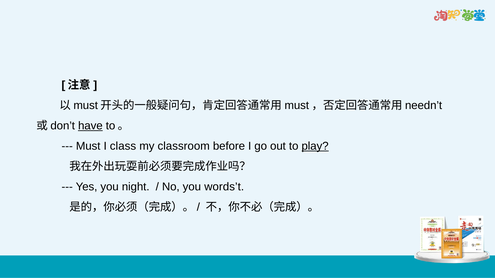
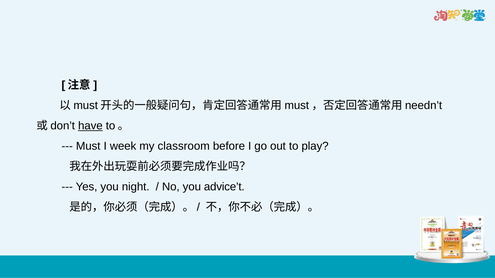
class: class -> week (123, 146)
play underline: present -> none (315, 146)
words’t: words’t -> advice’t (224, 187)
